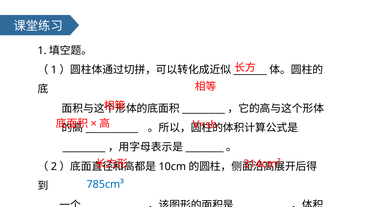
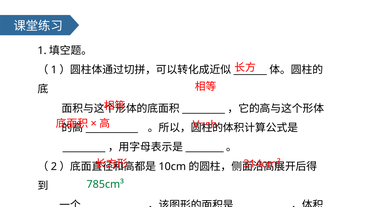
785cm³ colour: blue -> green (105, 184)
